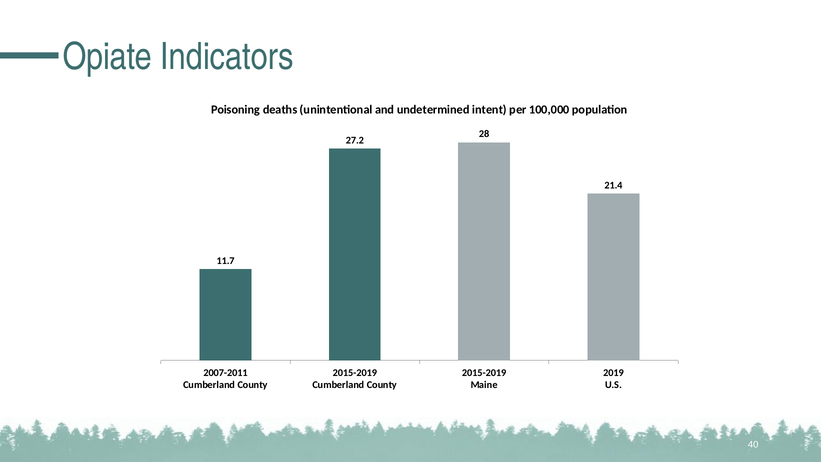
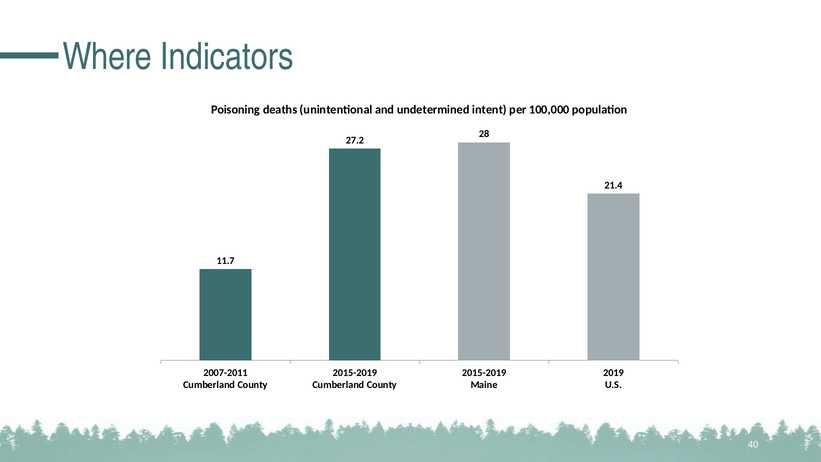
Opiate: Opiate -> Where (107, 57)
